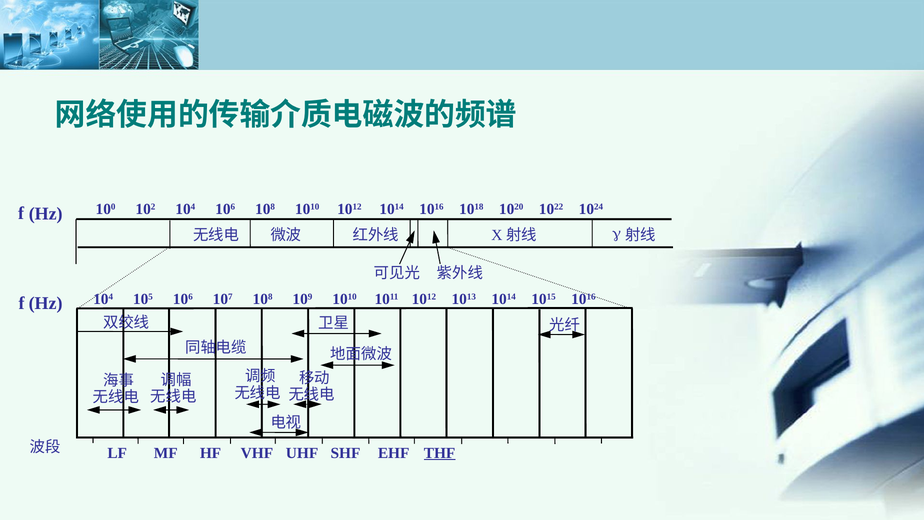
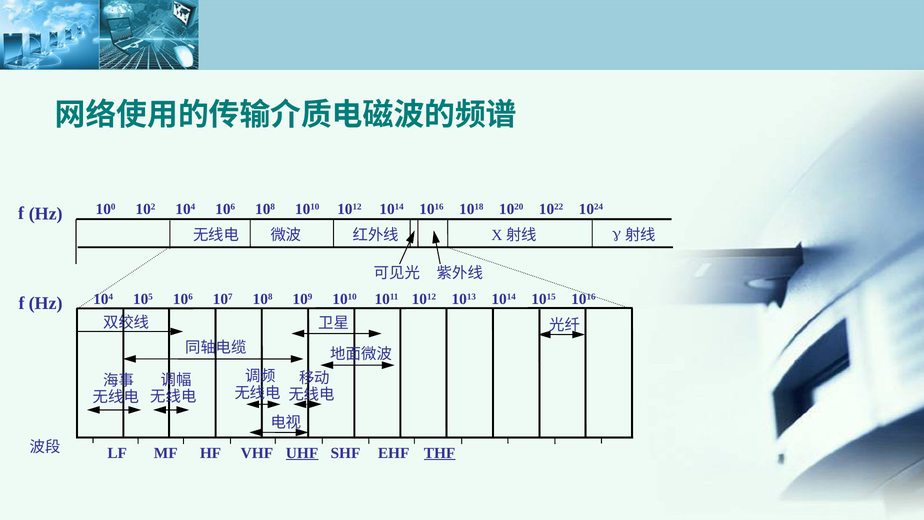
UHF underline: none -> present (302, 453)
